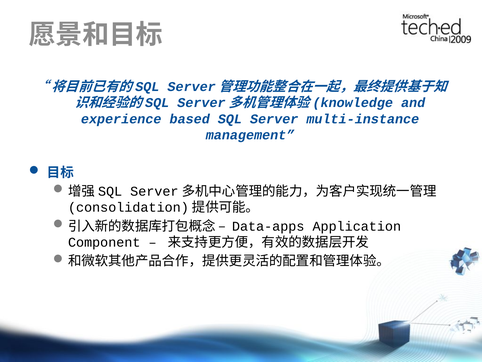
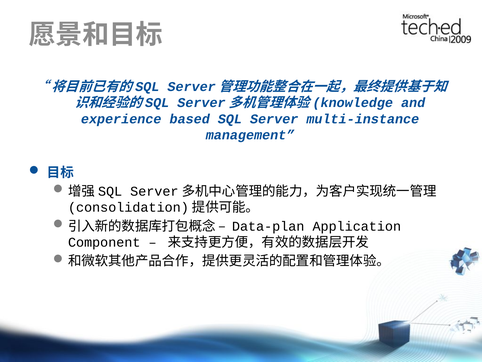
Data-apps: Data-apps -> Data-plan (268, 226)
